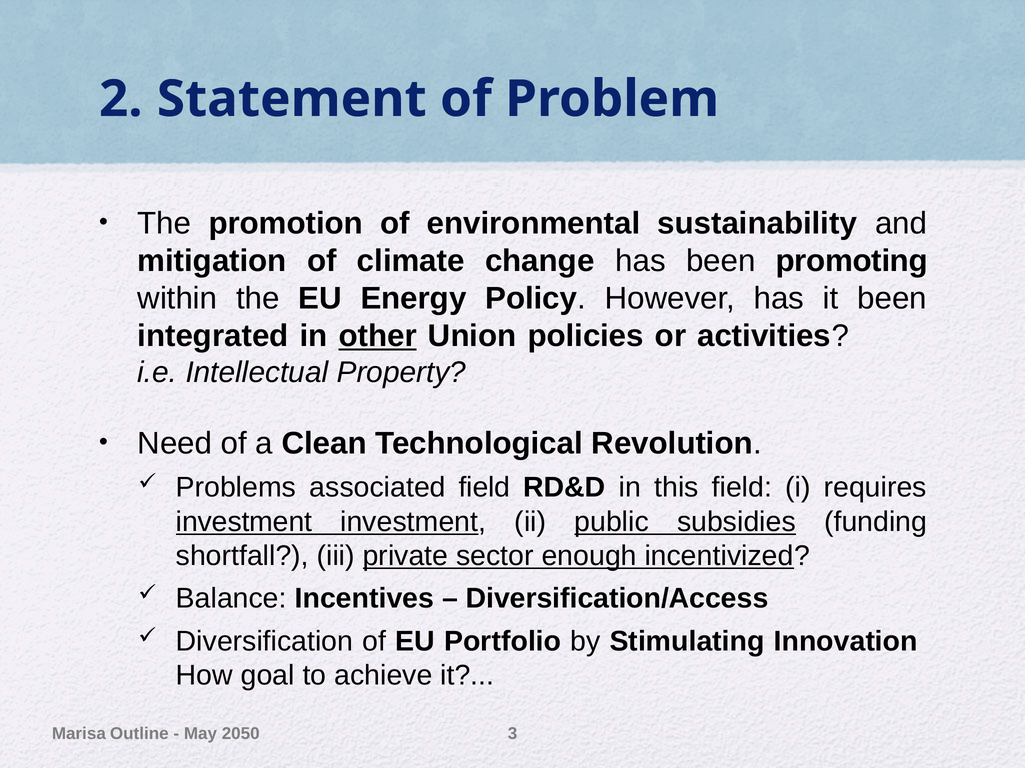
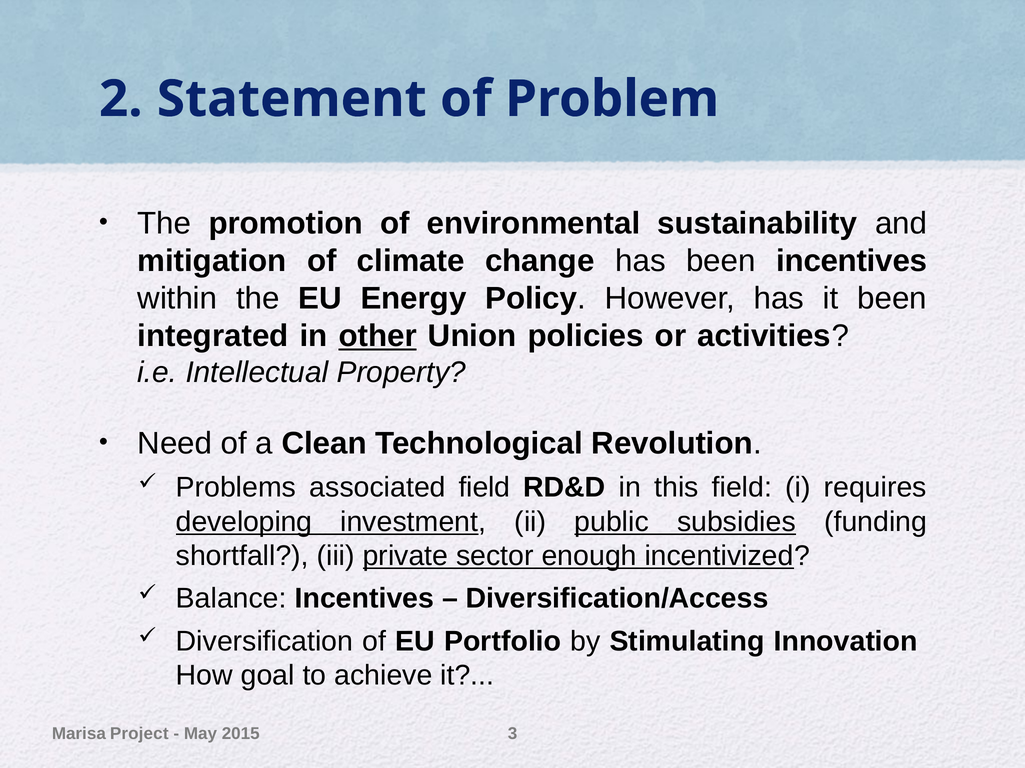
been promoting: promoting -> incentives (852, 261)
investment: investment -> developing (244, 522)
Outline: Outline -> Project (139, 734)
2050: 2050 -> 2015 (241, 734)
